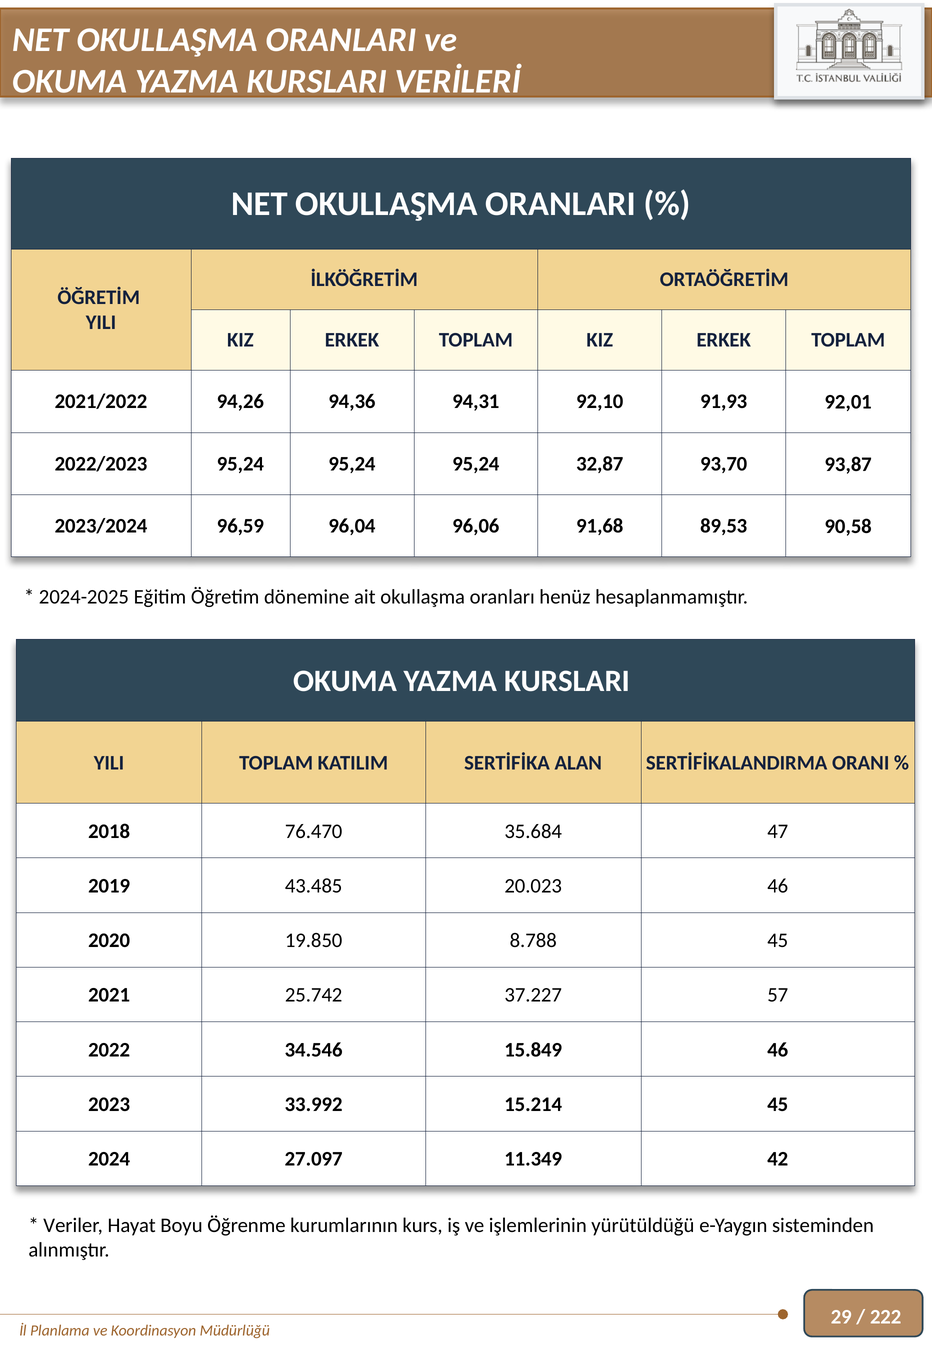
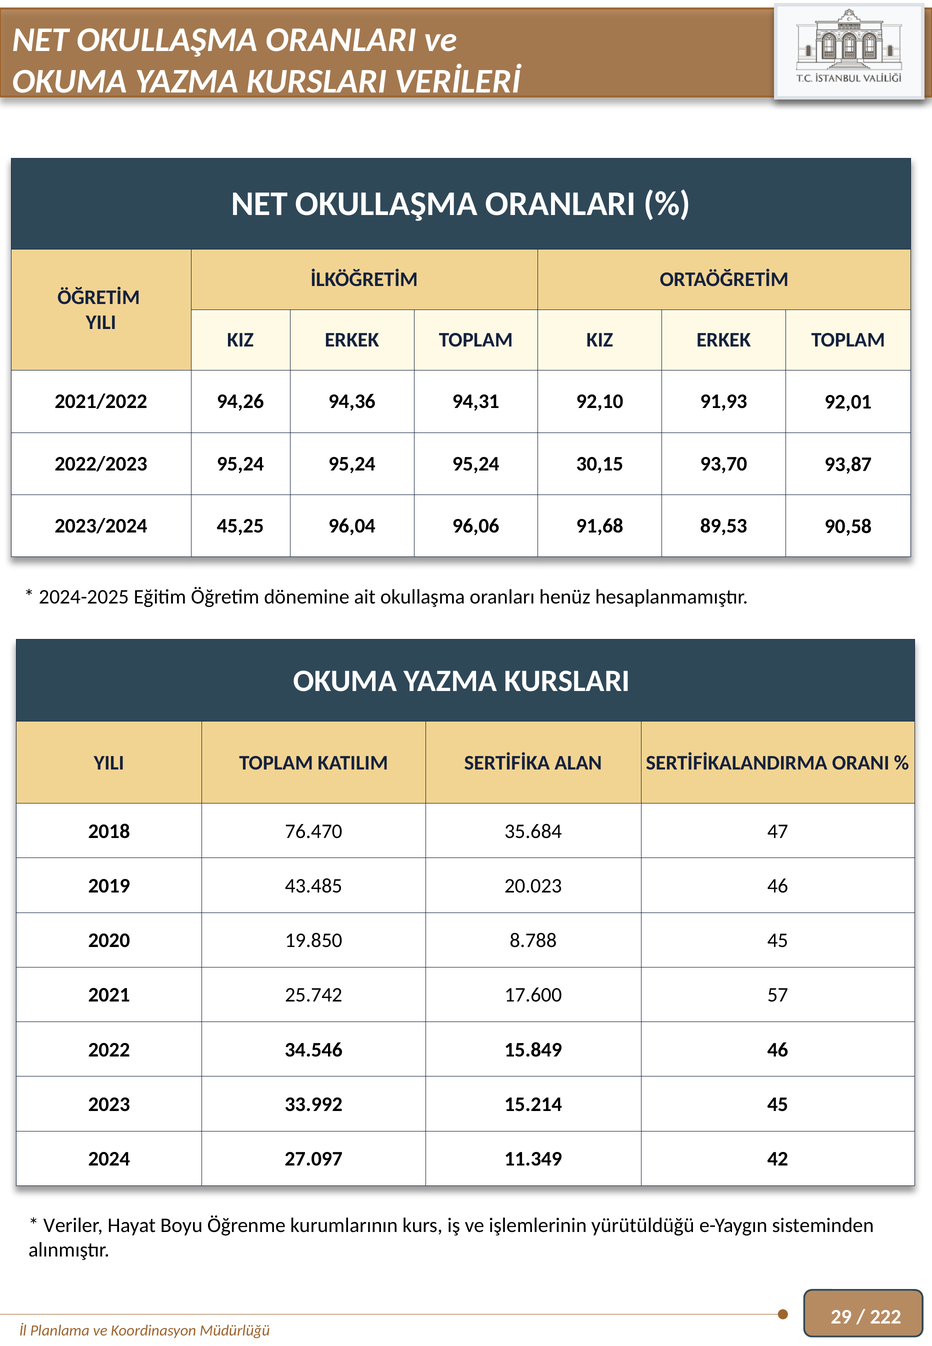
32,87: 32,87 -> 30,15 (600, 464)
96,59: 96,59 -> 45,25 (240, 526)
37.227: 37.227 -> 17.600 (533, 995)
